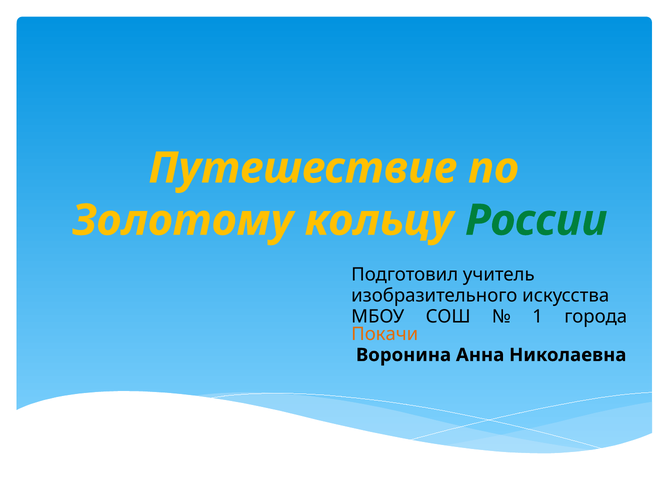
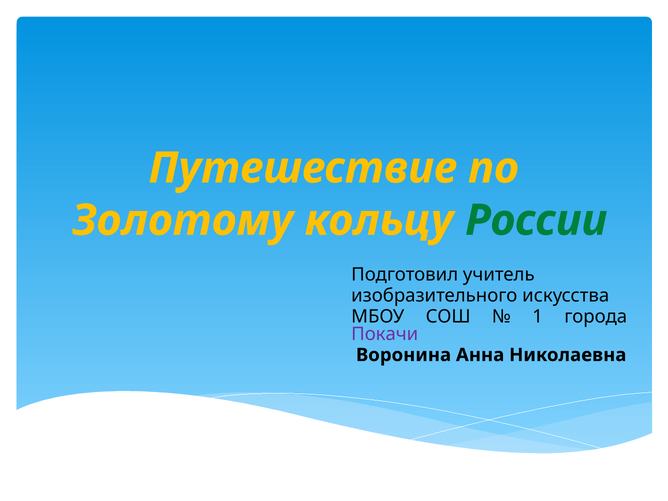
Покачи colour: orange -> purple (385, 334)
